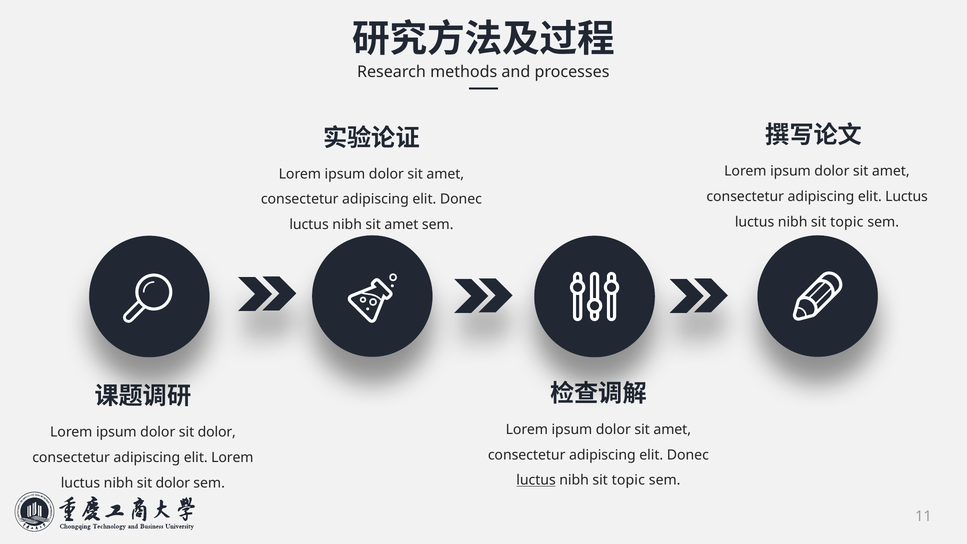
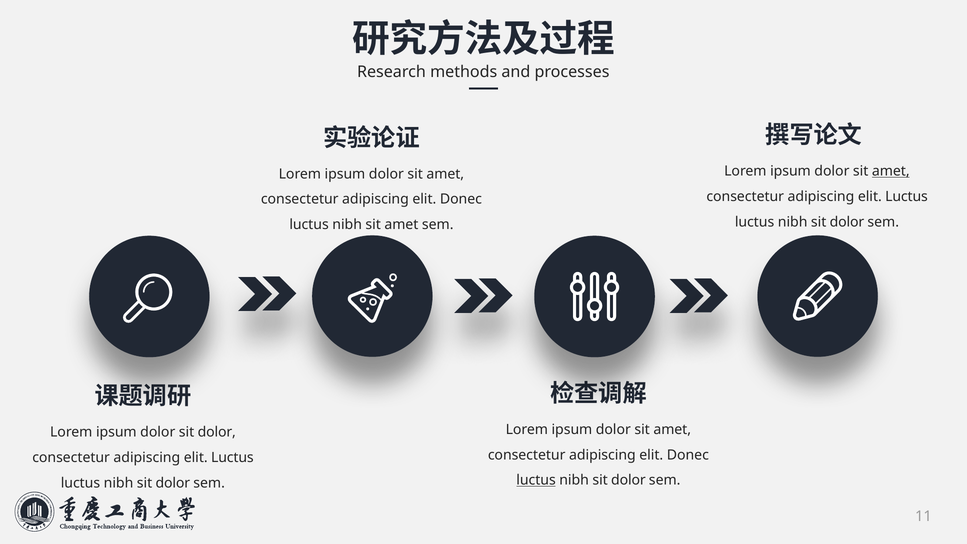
amet underline: none -> present (891, 171)
topic: topic -> dolor (847, 222)
Lorem: Lorem -> Luctus (232, 458)
topic: topic -> dolor (628, 480)
